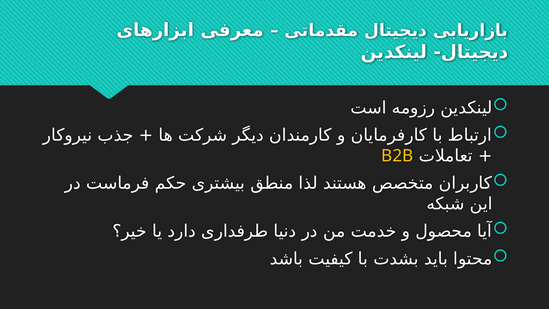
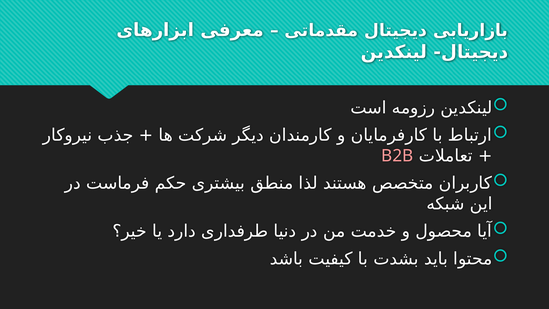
B2B colour: yellow -> pink (397, 156)
